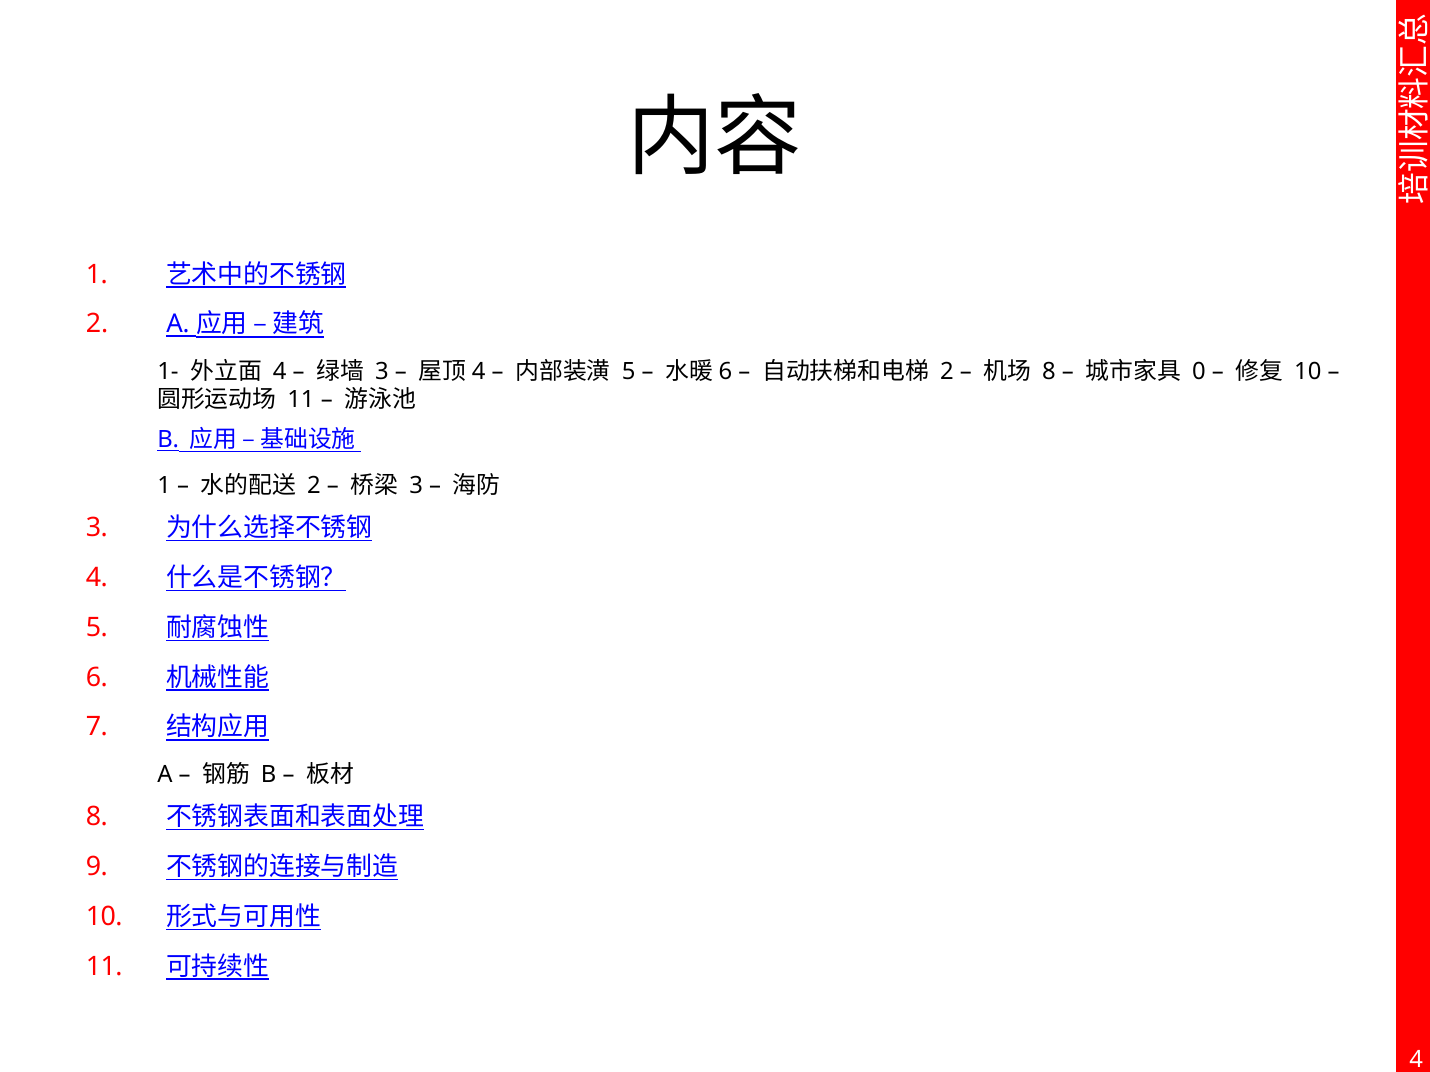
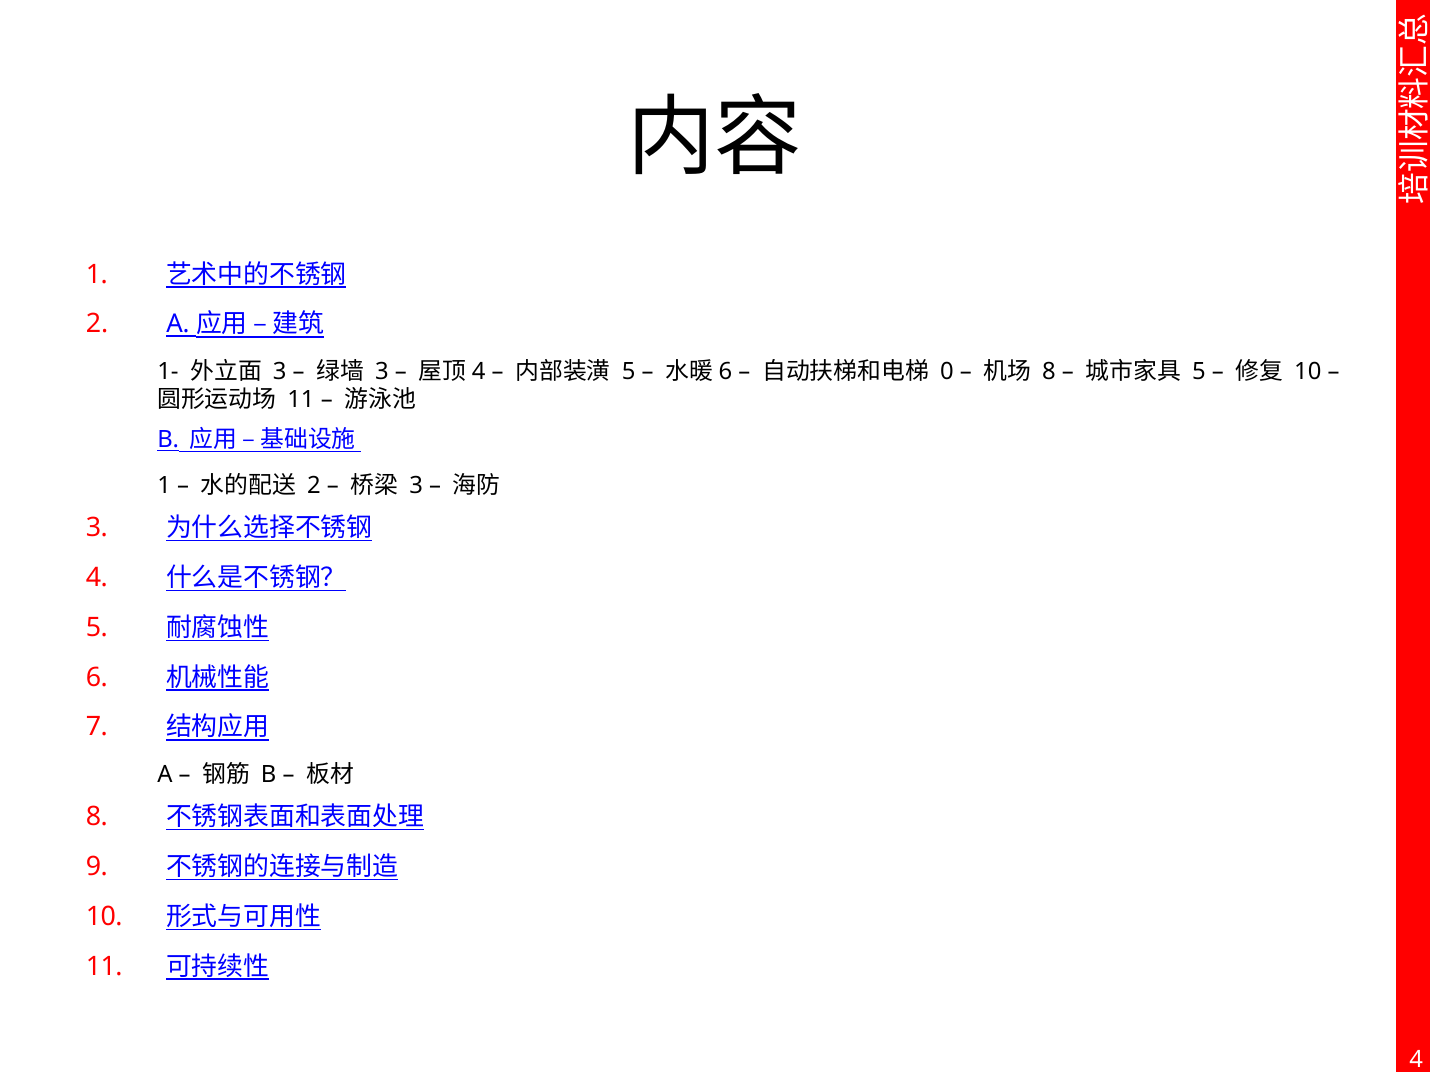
4: 4 -> 3 (280, 372)
2: 2 -> 0 (947, 372)
0: 0 -> 5 (1199, 372)
